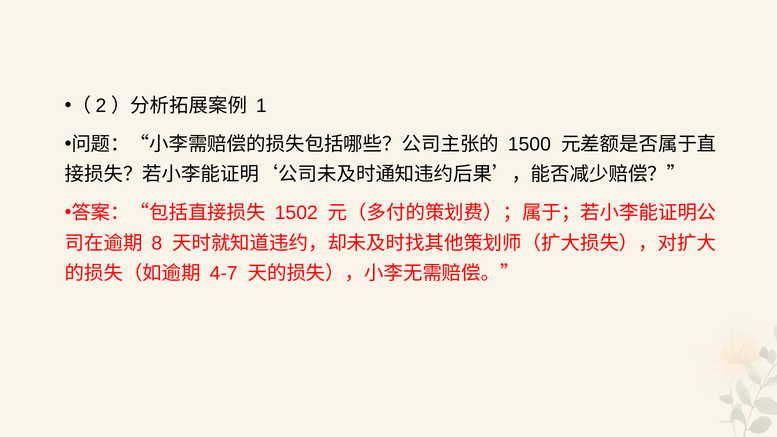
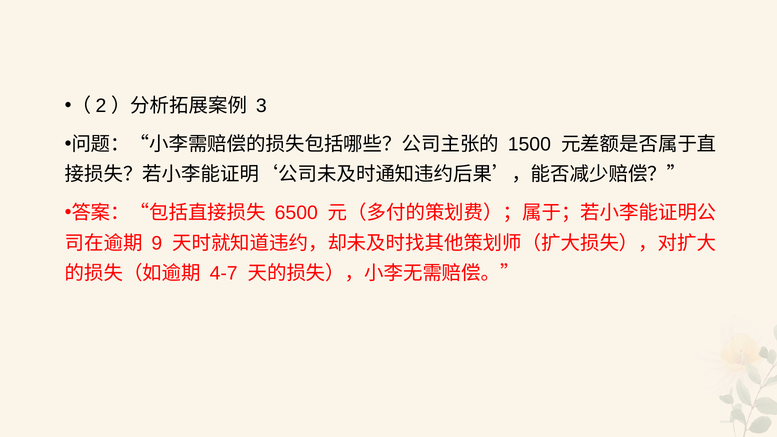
1: 1 -> 3 (261, 106)
1502: 1502 -> 6500 (296, 213)
8: 8 -> 9 (157, 243)
